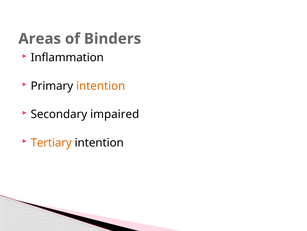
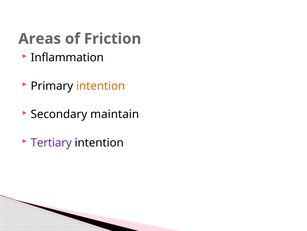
Binders: Binders -> Friction (113, 39)
impaired: impaired -> maintain (115, 114)
Tertiary colour: orange -> purple (51, 142)
